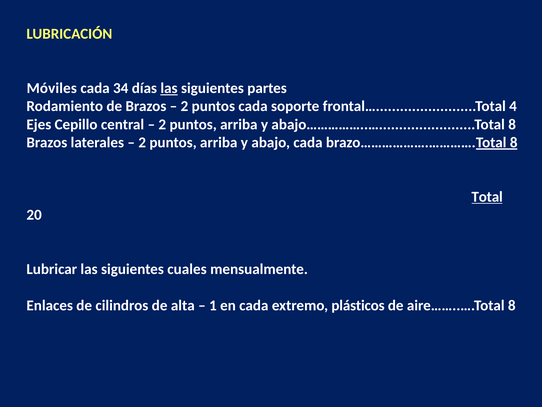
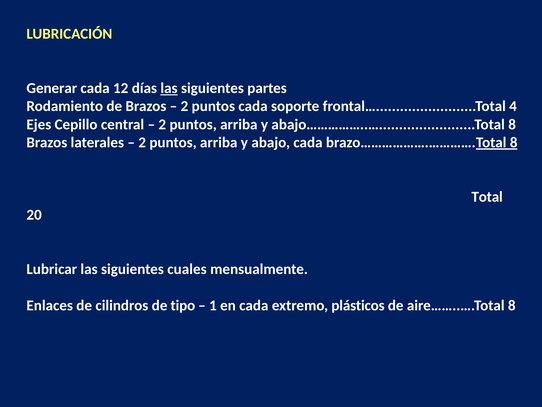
Móviles: Móviles -> Generar (52, 88)
34: 34 -> 12 (121, 88)
Total underline: present -> none (487, 197)
alta: alta -> tipo (183, 305)
